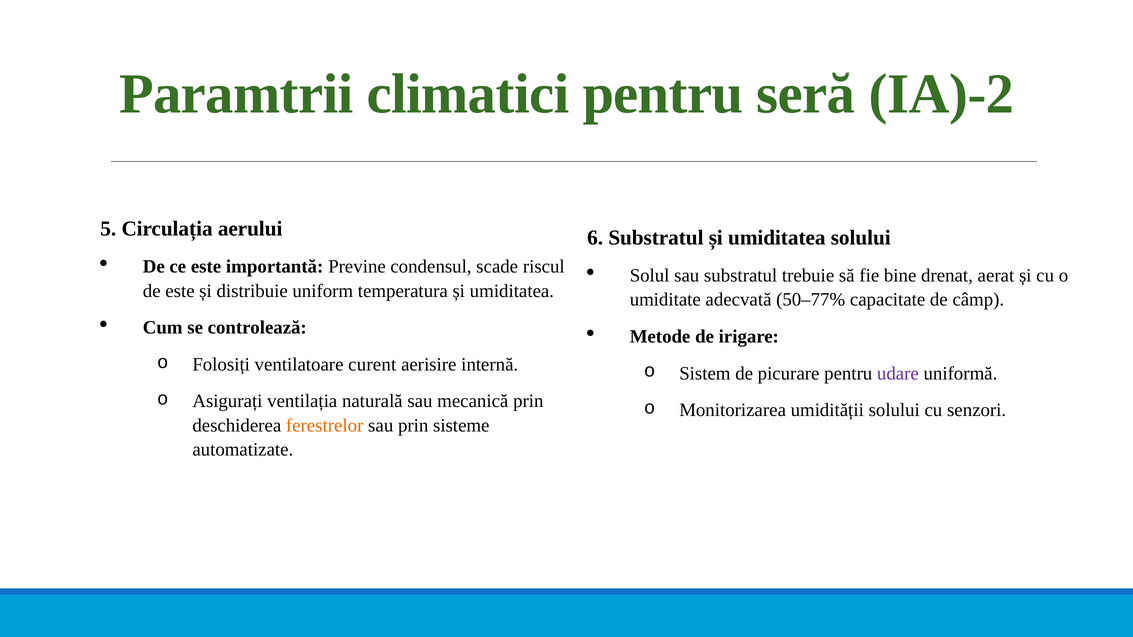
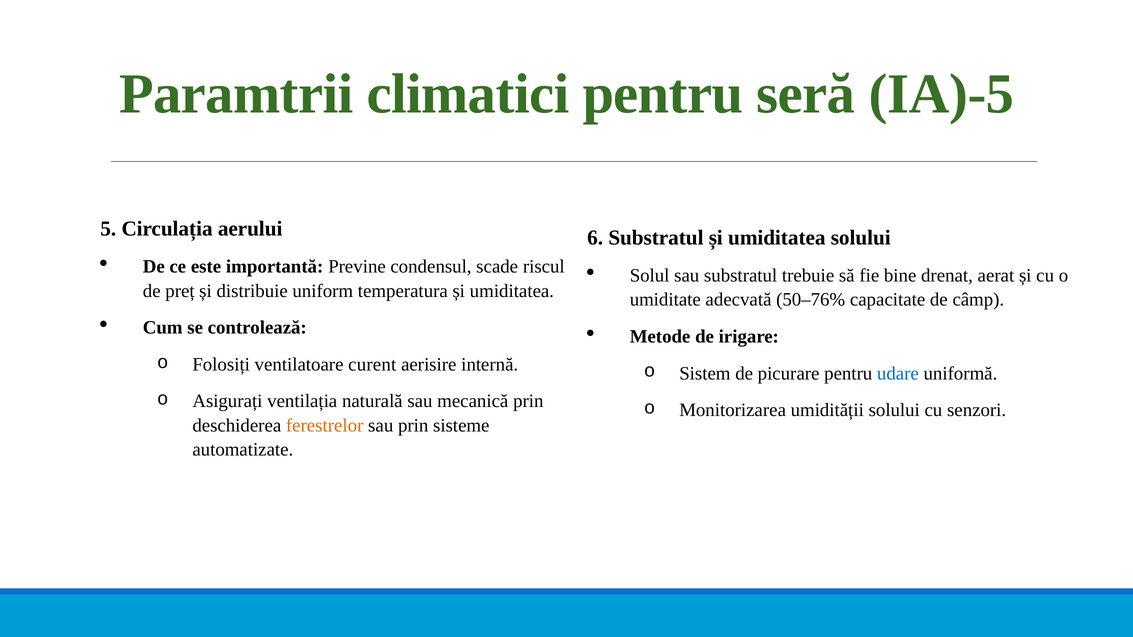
IA)-2: IA)-2 -> IA)-5 (942, 94)
de este: este -> preț (180, 291)
50–77%: 50–77% -> 50–76% (811, 300)
udare colour: purple -> blue (898, 374)
